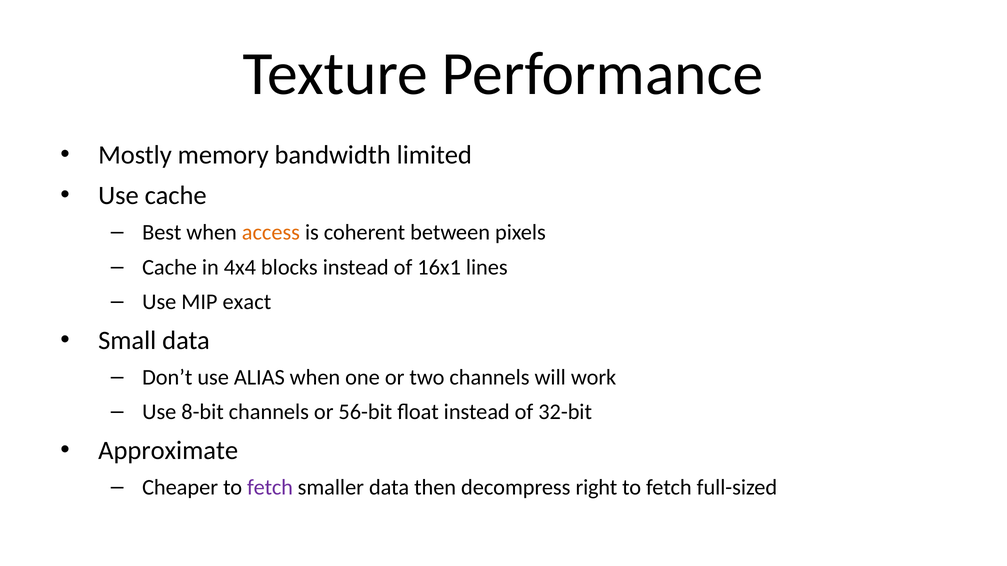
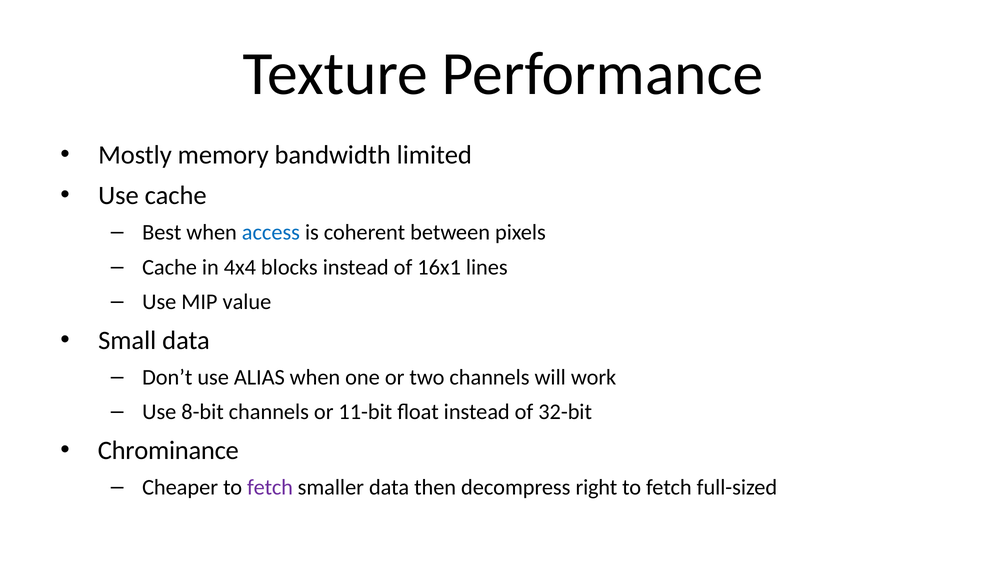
access colour: orange -> blue (271, 233)
exact: exact -> value (247, 302)
56-bit: 56-bit -> 11-bit (365, 412)
Approximate: Approximate -> Chrominance (168, 451)
